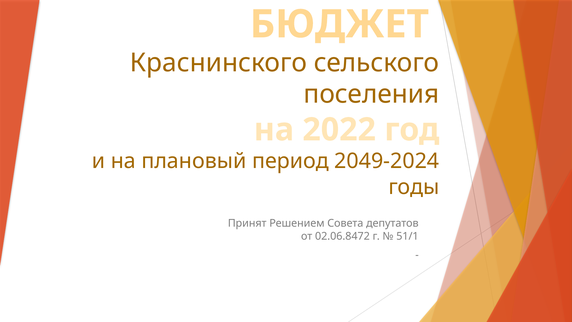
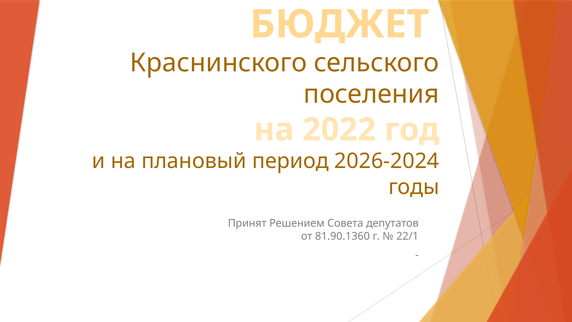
2049-2024: 2049-2024 -> 2026-2024 (387, 161)
02.06.8472: 02.06.8472 -> 81.90.1360 (342, 236)
51/1: 51/1 -> 22/1 (407, 236)
